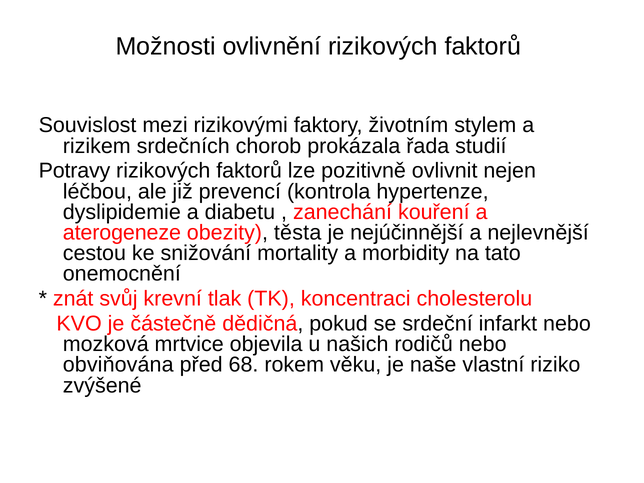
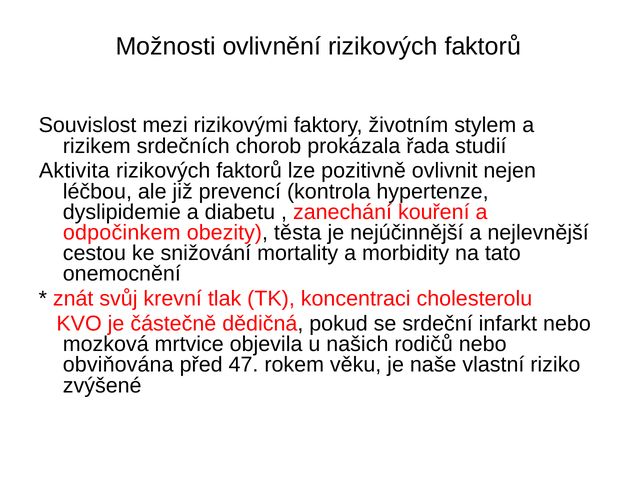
Potravy: Potravy -> Aktivita (74, 171)
aterogeneze: aterogeneze -> odpočinkem (122, 233)
68: 68 -> 47 (244, 365)
